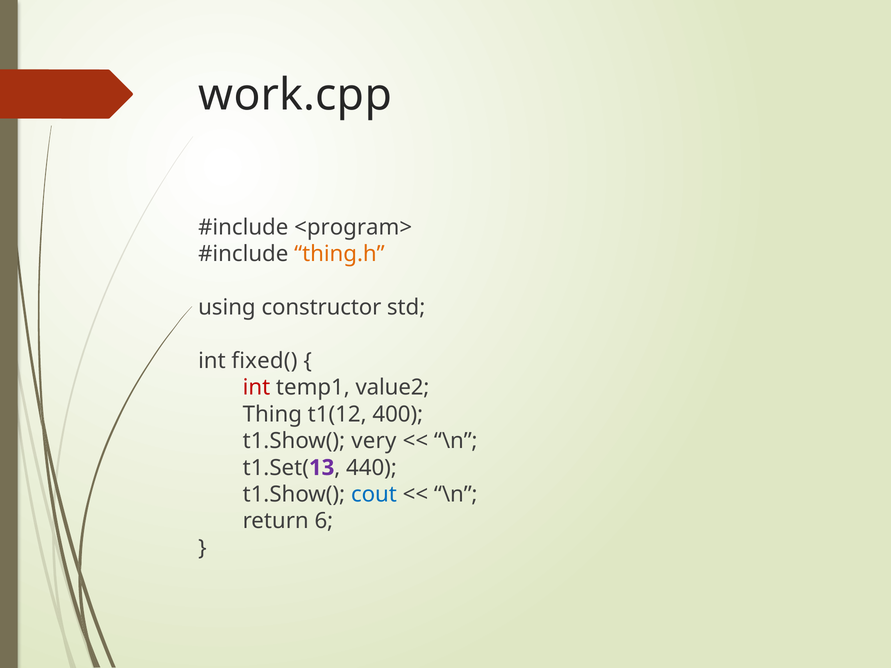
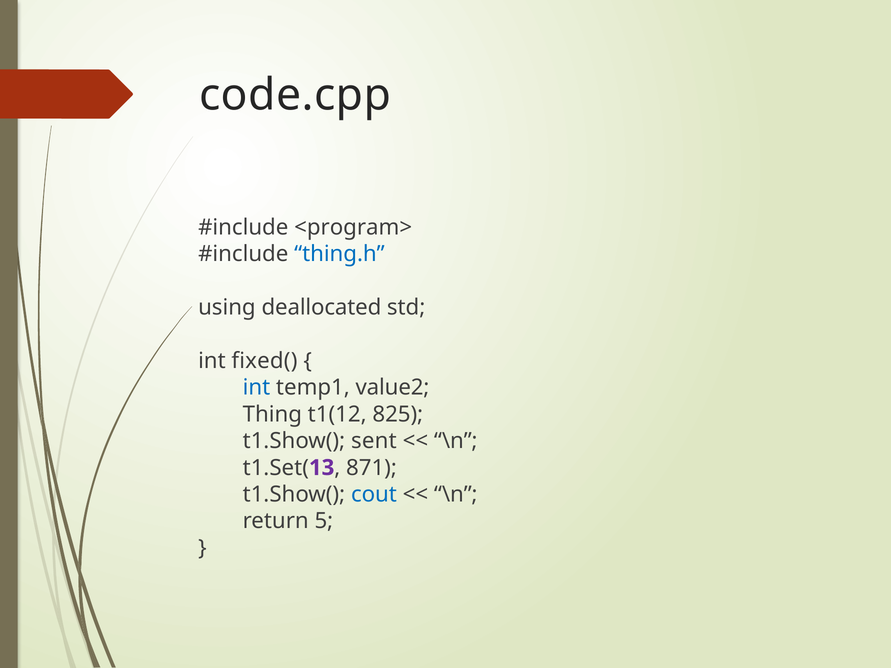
work.cpp: work.cpp -> code.cpp (295, 95)
thing.h colour: orange -> blue (339, 254)
constructor: constructor -> deallocated (321, 307)
int colour: red -> blue (256, 388)
400: 400 -> 825 (398, 414)
very: very -> sent (374, 441)
440: 440 -> 871 (371, 468)
6: 6 -> 5 (324, 521)
